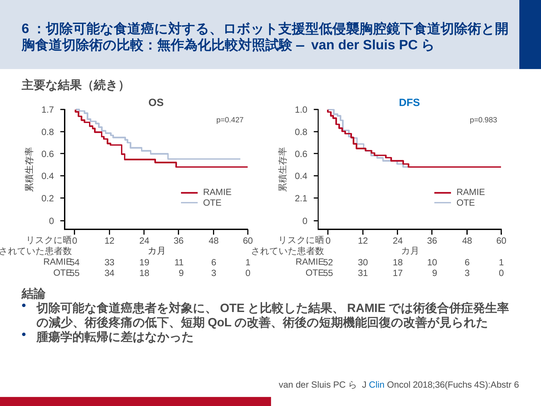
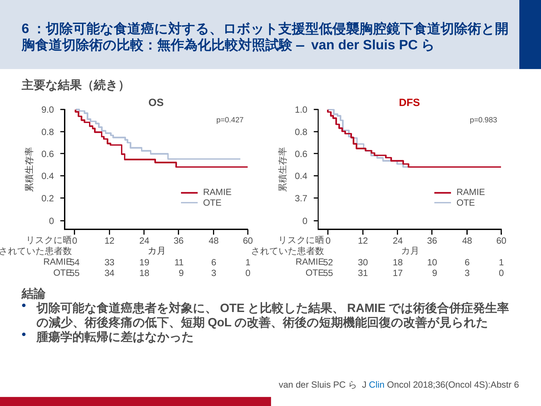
DFS colour: blue -> red (409, 103)
1.7: 1.7 -> 9.0 (48, 110)
2.1: 2.1 -> 3.7 (301, 198)
2018;36(Fuchs: 2018;36(Fuchs -> 2018;36(Oncol (442, 385)
